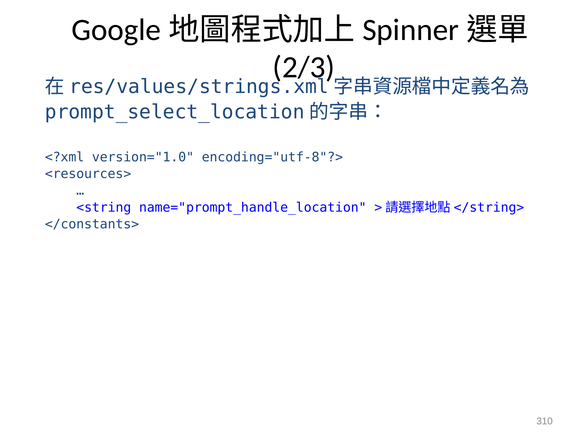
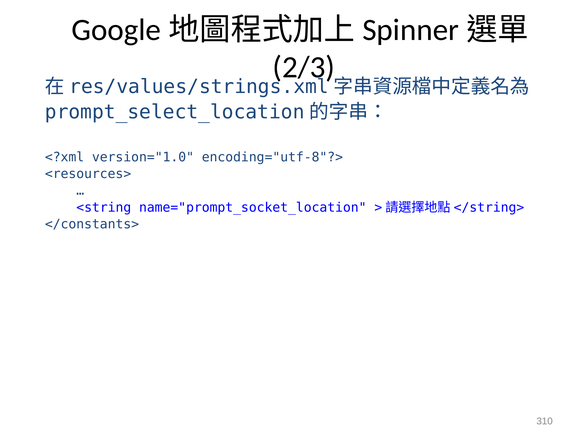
name="prompt_handle_location: name="prompt_handle_location -> name="prompt_socket_location (253, 207)
